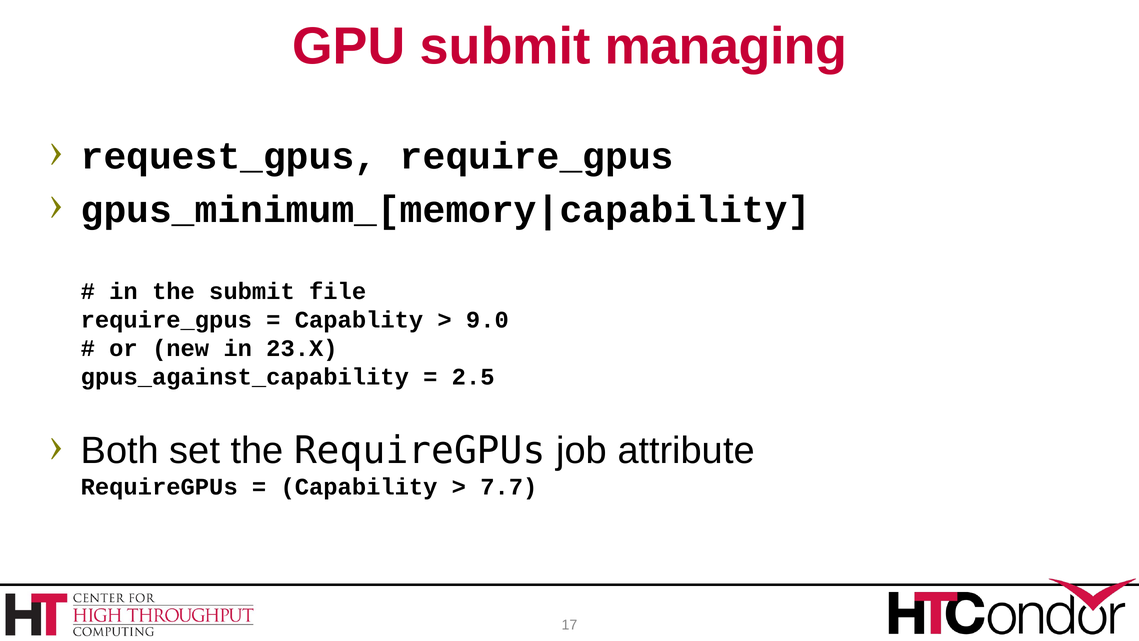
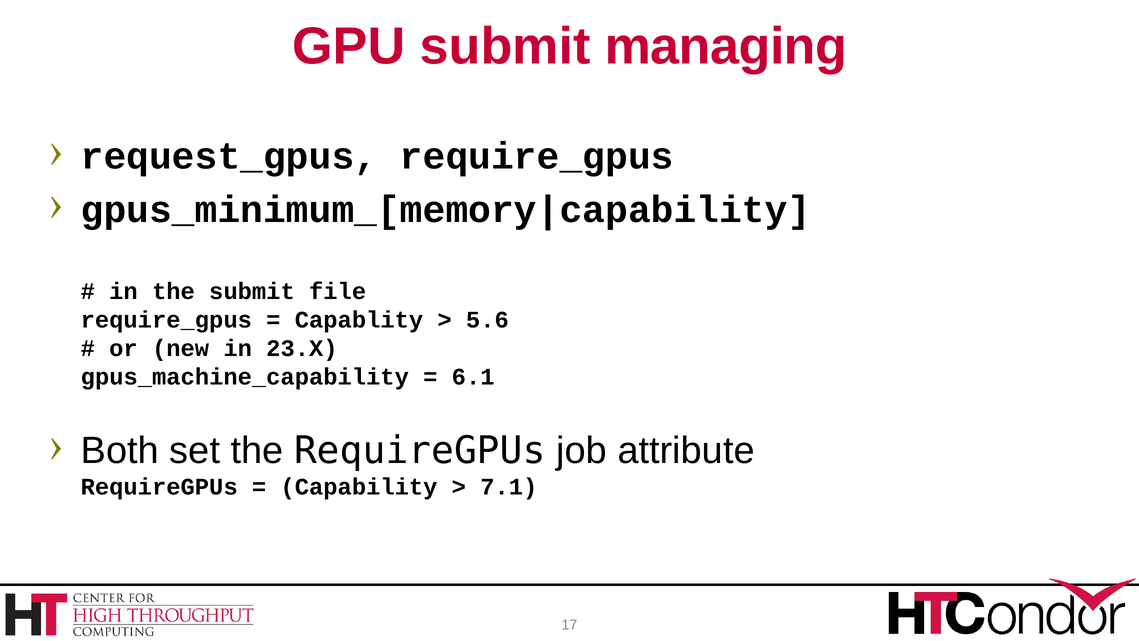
9.0: 9.0 -> 5.6 (487, 320)
gpus_against_capability: gpus_against_capability -> gpus_machine_capability (245, 377)
2.5: 2.5 -> 6.1 (473, 377)
7.7: 7.7 -> 7.1 (509, 487)
